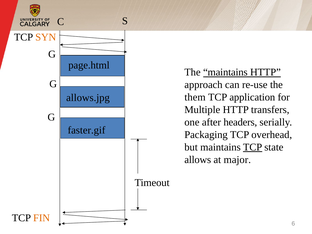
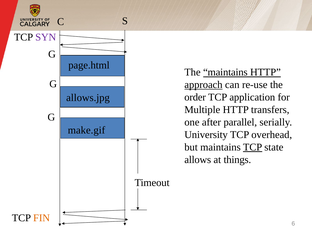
SYN colour: orange -> purple (46, 37)
approach underline: none -> present (203, 85)
them: them -> order (195, 97)
headers: headers -> parallel (240, 122)
faster.gif: faster.gif -> make.gif (87, 130)
Packaging: Packaging -> University (206, 135)
major: major -> things (237, 160)
